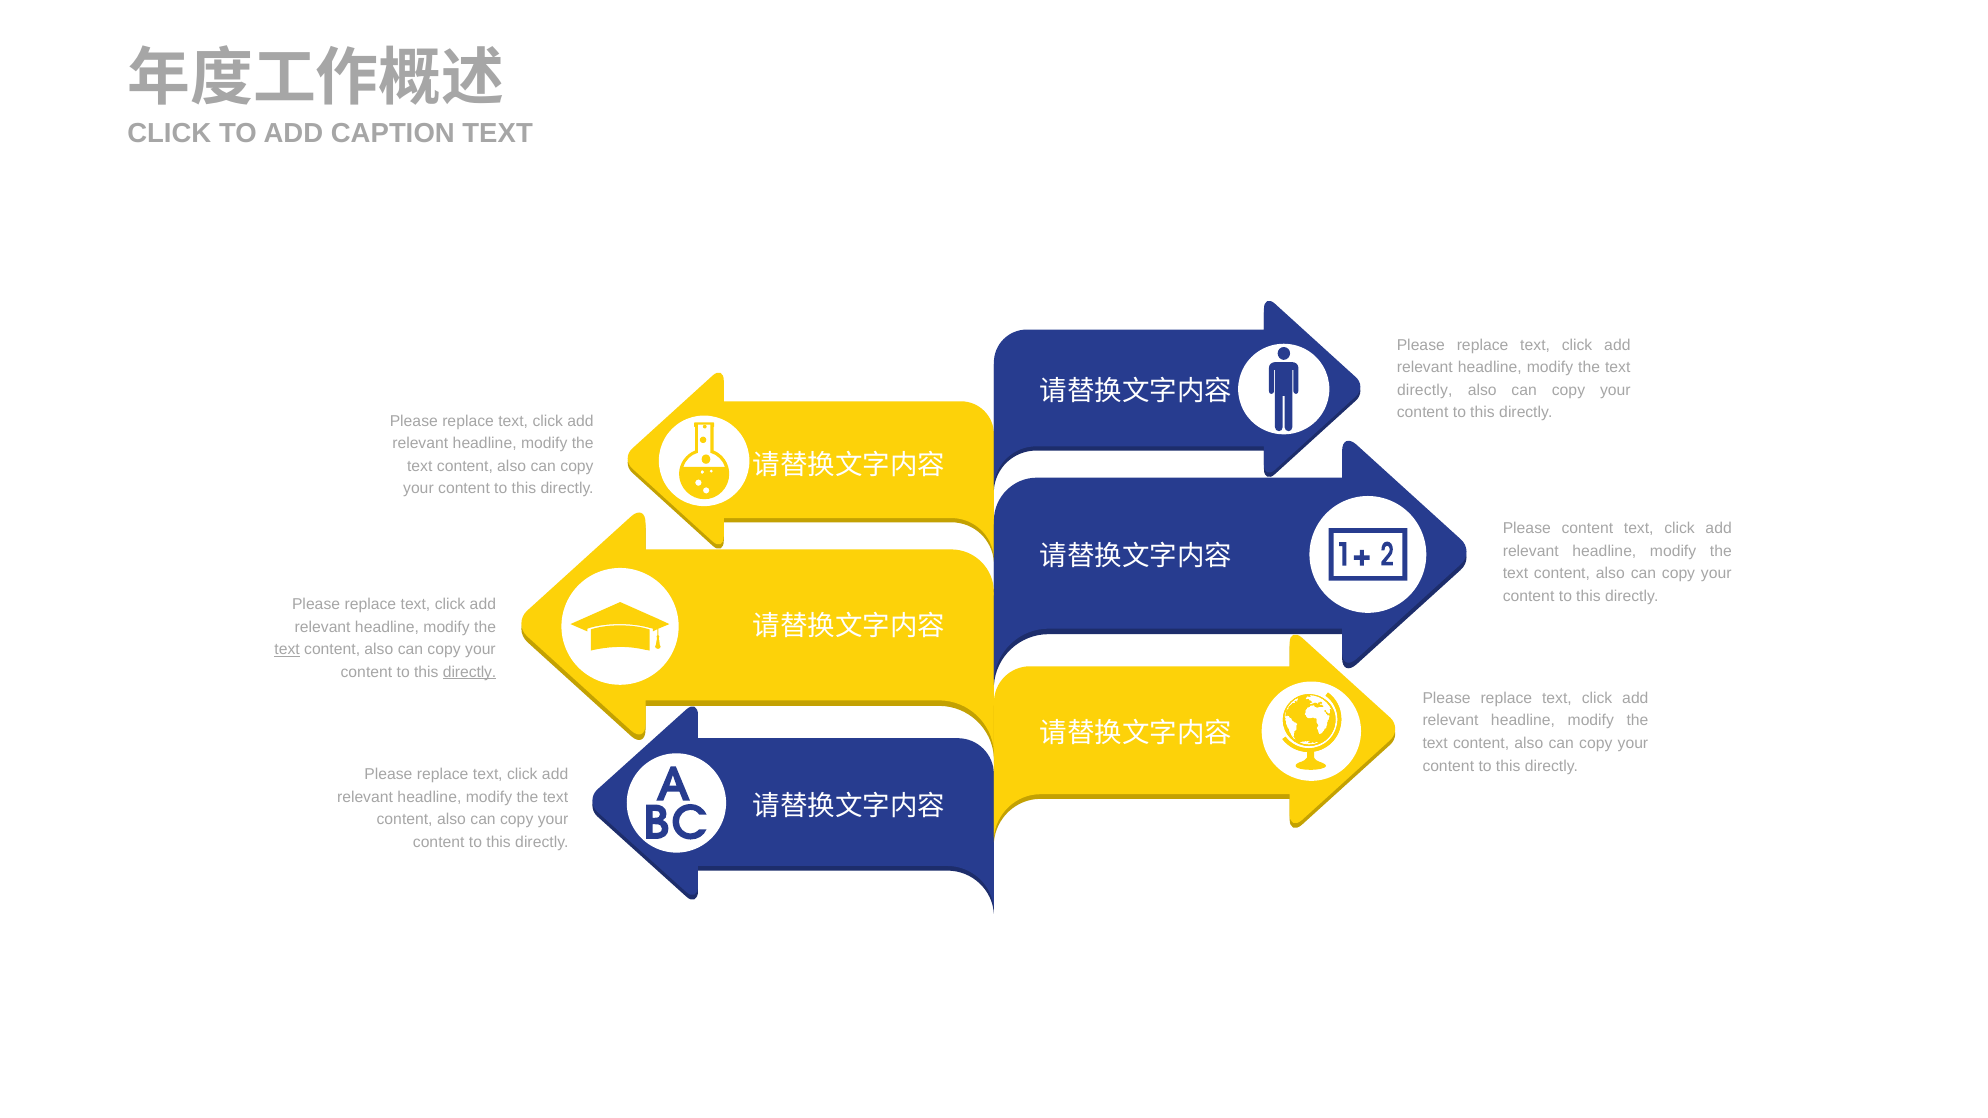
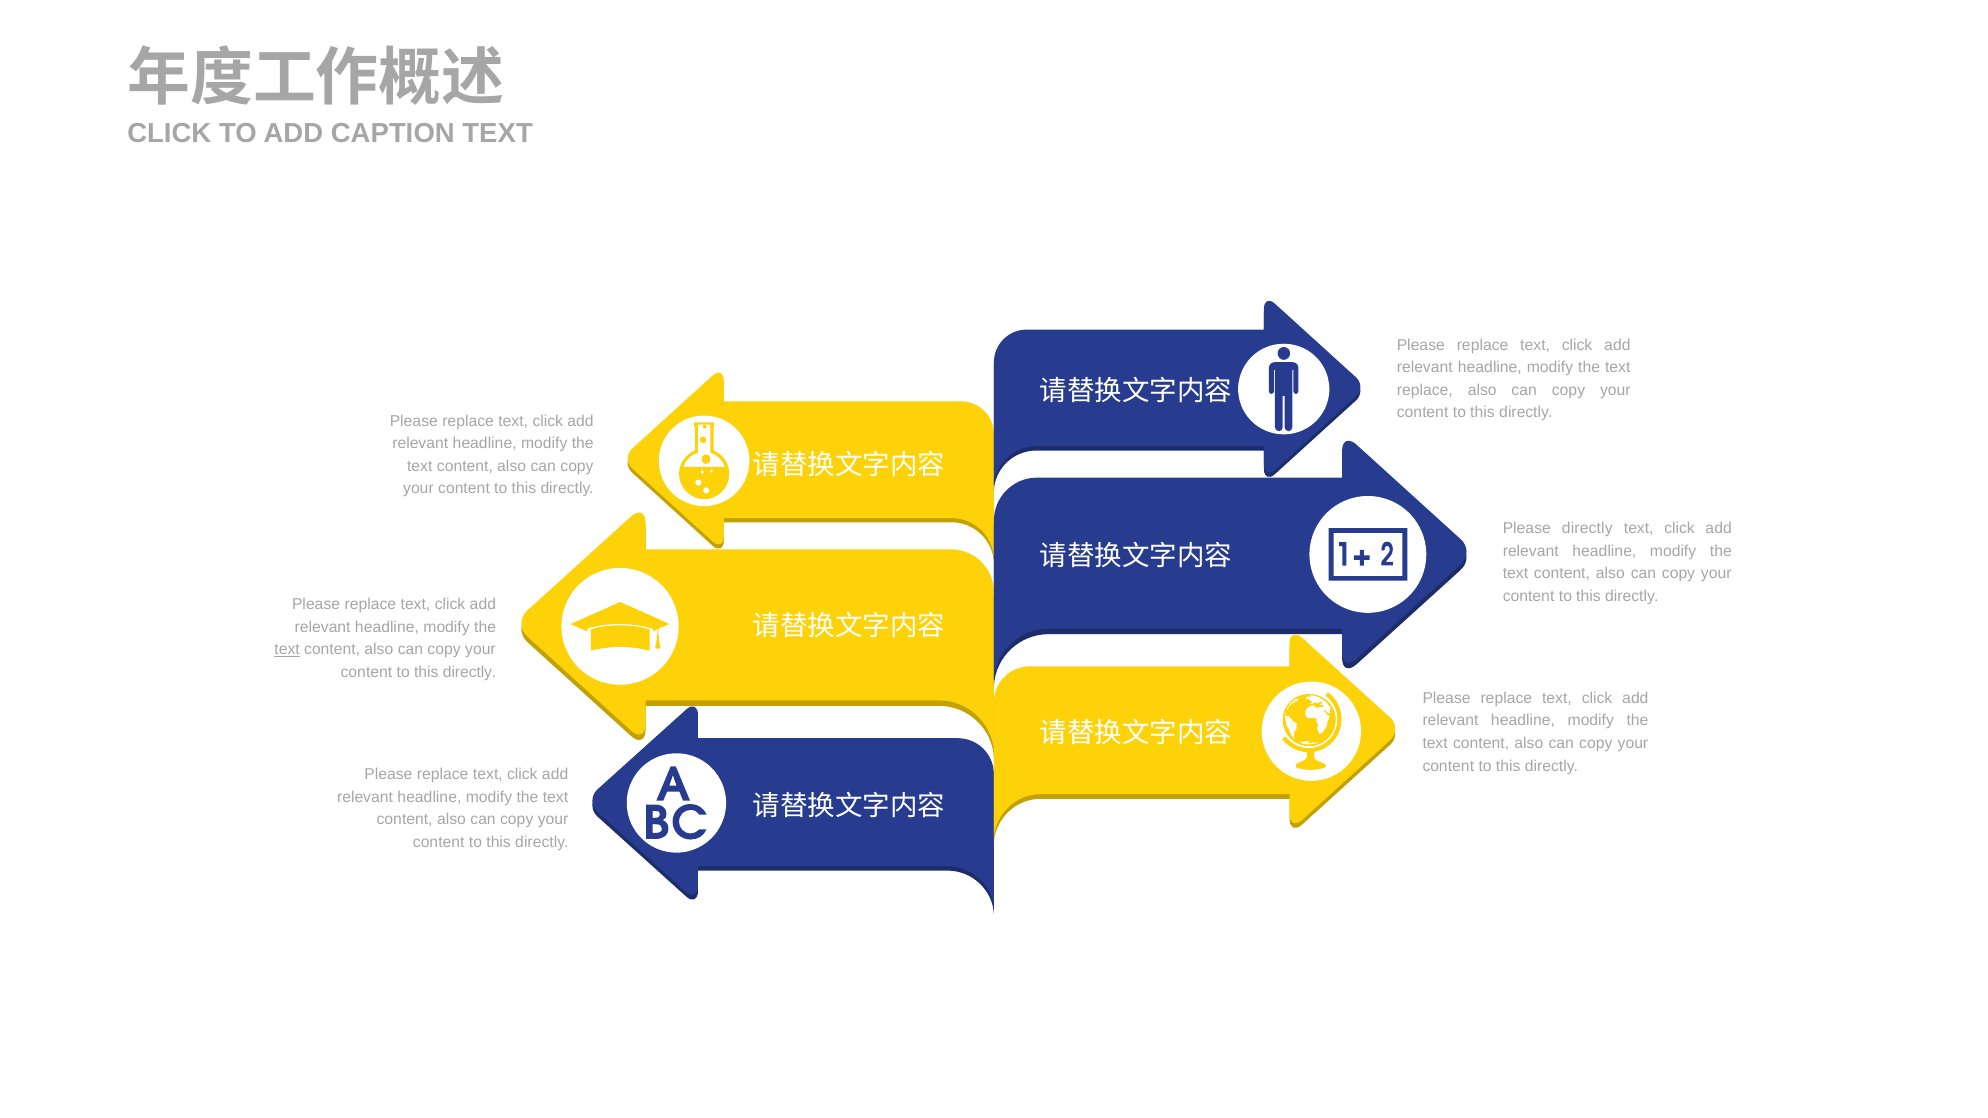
directly: directly -> replace (1425, 390)
Please content: content -> directly (1587, 528)
directly underline: present -> none (470, 672)
